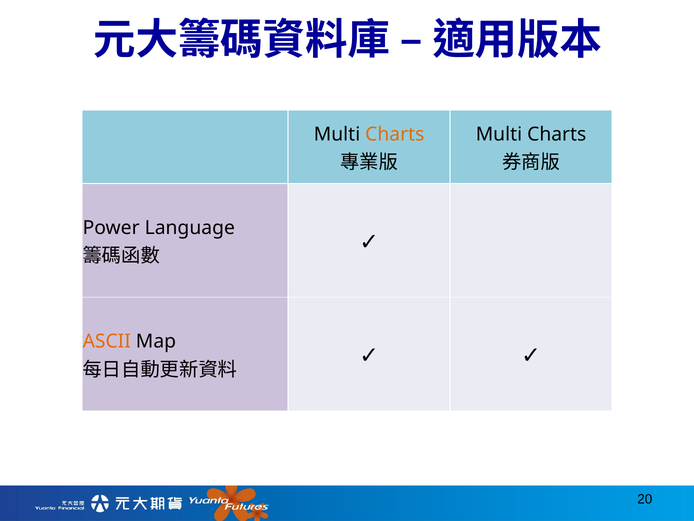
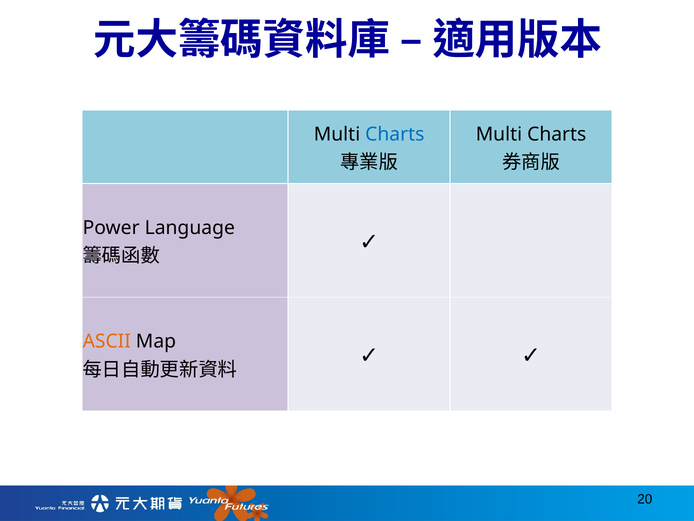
Charts colour: orange -> blue (395, 134)
